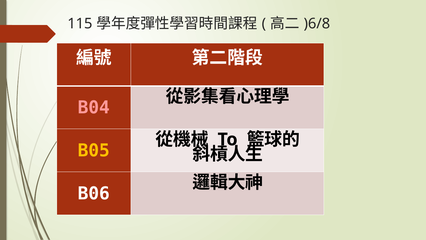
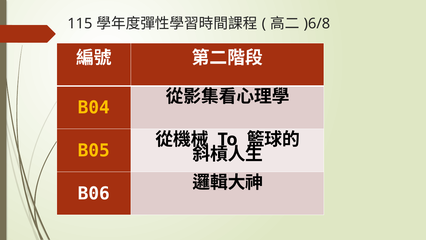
B04 colour: pink -> yellow (94, 108)
